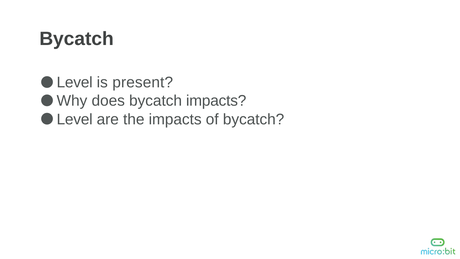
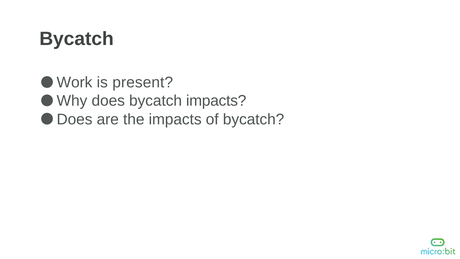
Level: Level -> Work (75, 82)
Level: Level -> Does (75, 119)
